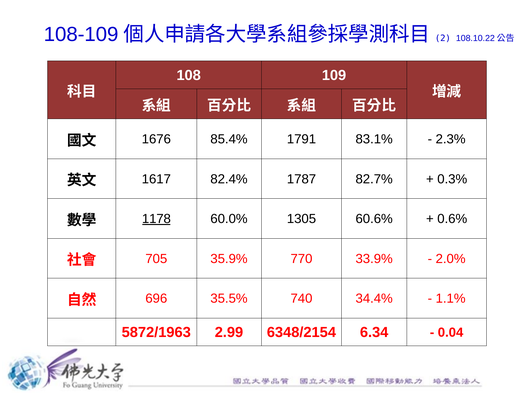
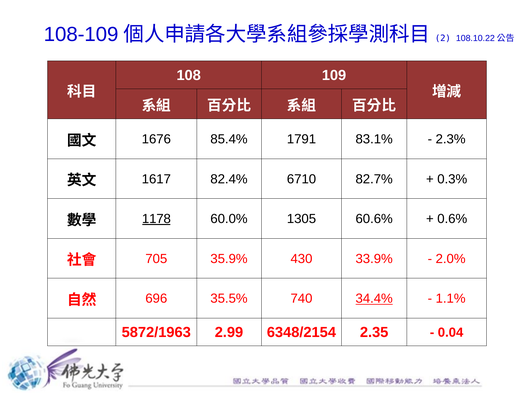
1787: 1787 -> 6710 (302, 179)
770: 770 -> 430 (301, 259)
34.4% underline: none -> present (374, 299)
6.34: 6.34 -> 2.35 (374, 333)
